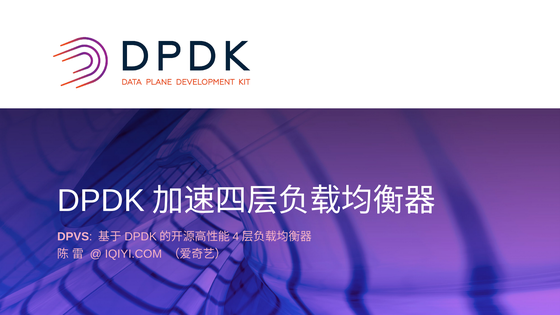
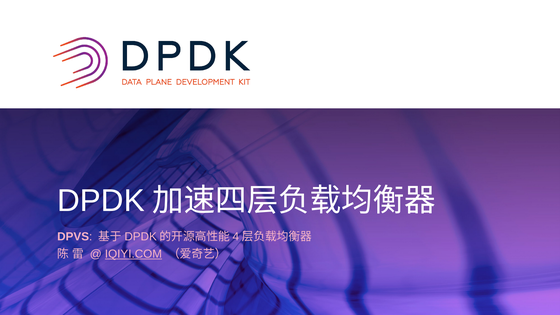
IQIYI.COM underline: none -> present (133, 254)
